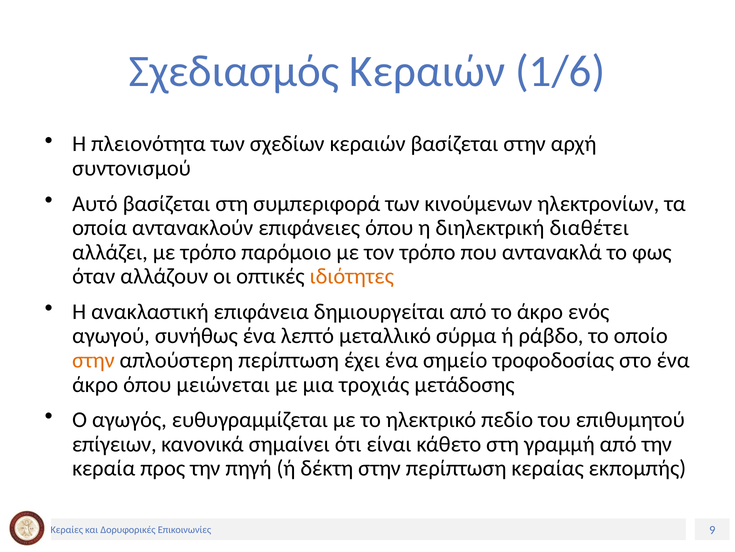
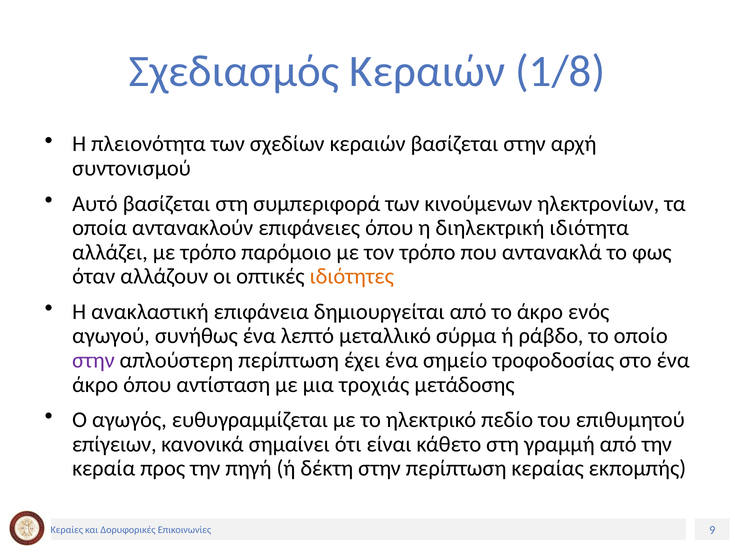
1/6: 1/6 -> 1/8 (560, 71)
διαθέτει: διαθέτει -> ιδιότητα (589, 228)
στην colour: orange -> purple (93, 360)
μειώνεται: μειώνεται -> αντίσταση (223, 384)
